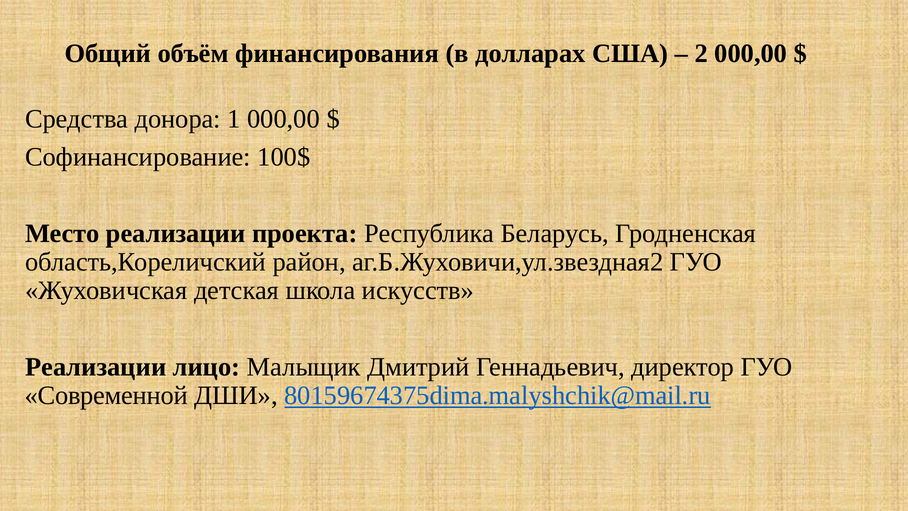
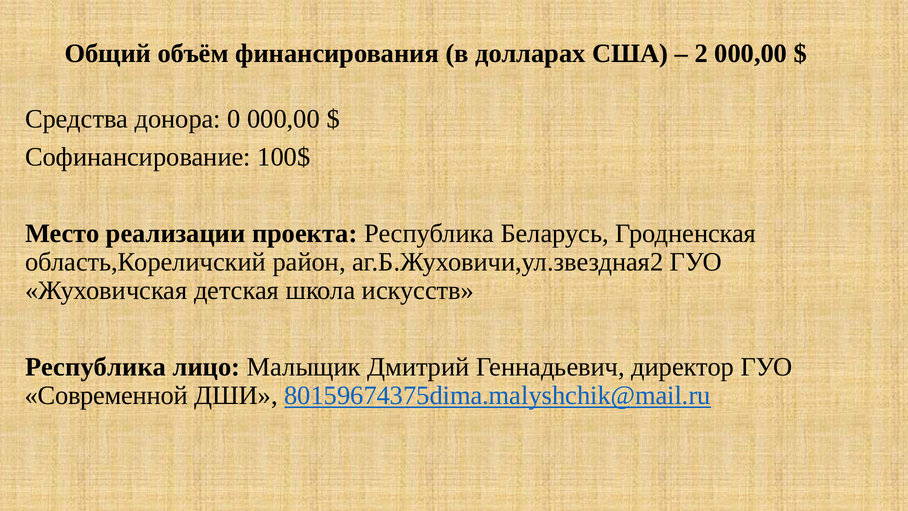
1: 1 -> 0 (234, 119)
Реализации: Реализации -> Республика (96, 367)
